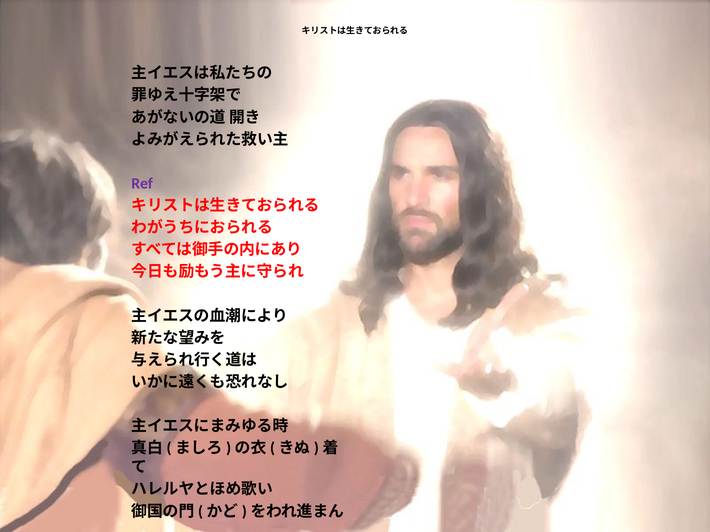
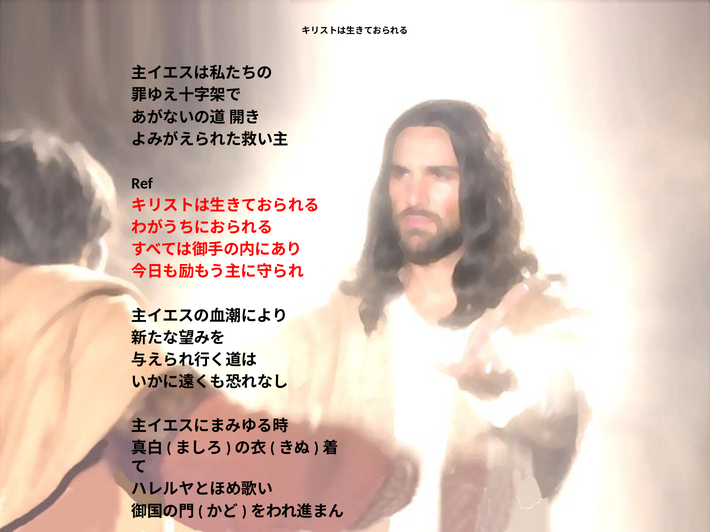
Ref colour: purple -> black (142, 184)
